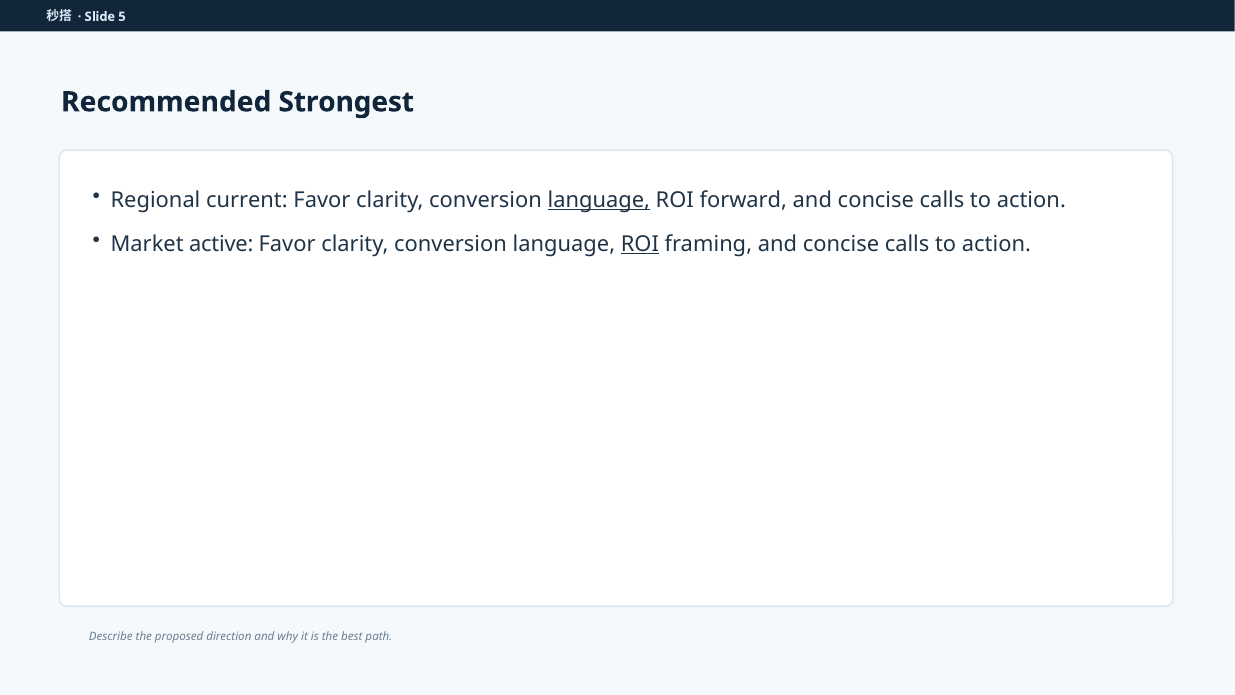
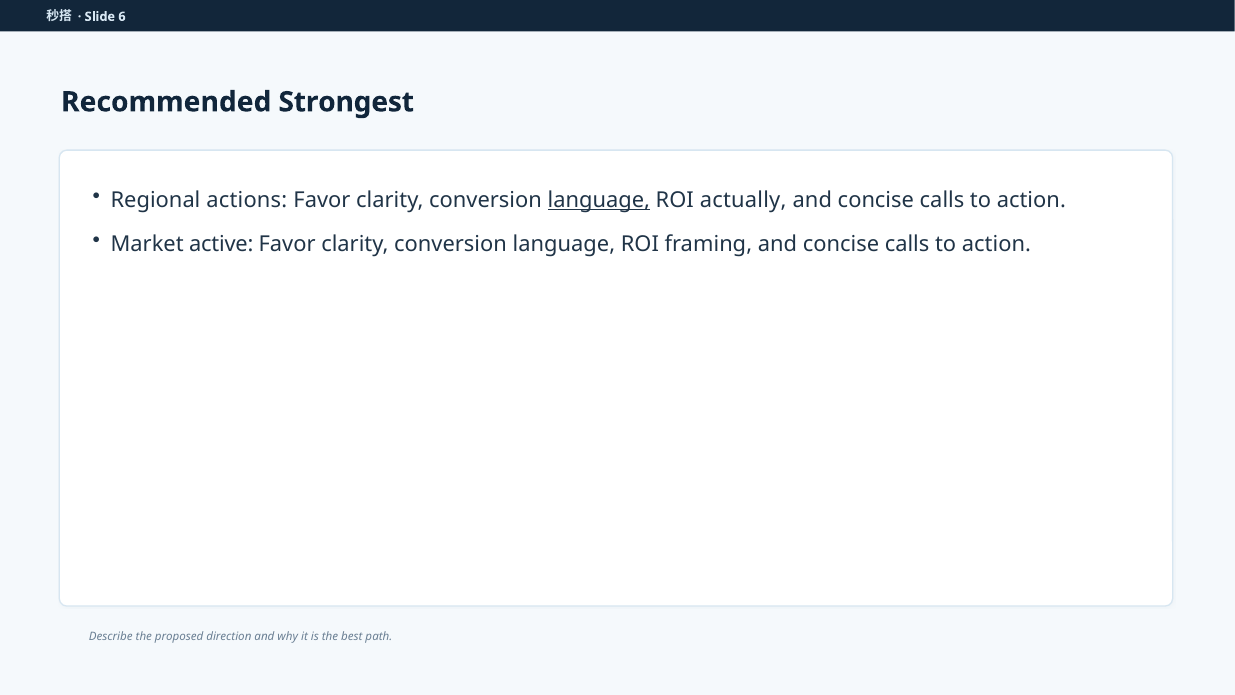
5: 5 -> 6 (122, 17)
current: current -> actions (247, 200)
forward: forward -> actually (743, 200)
ROI underline: present -> none (640, 244)
